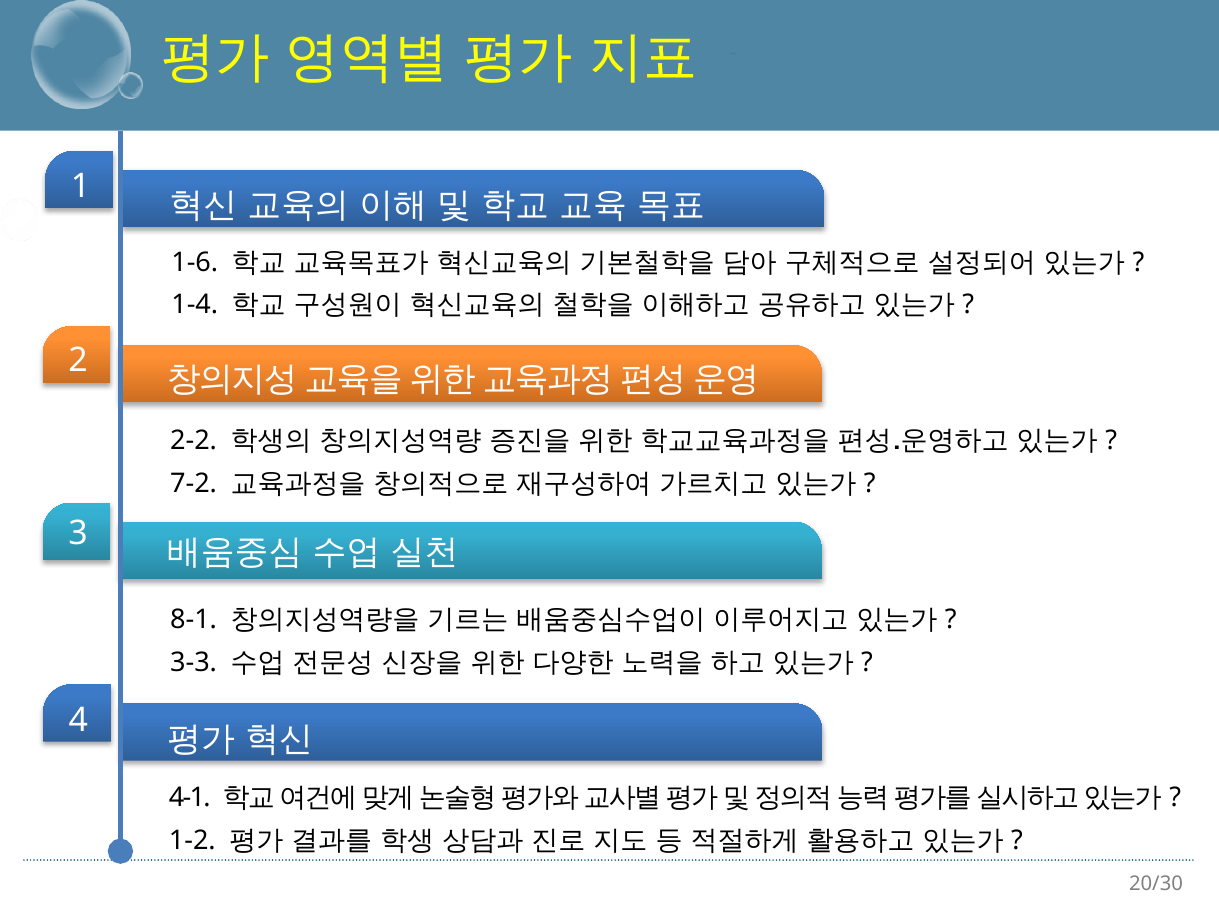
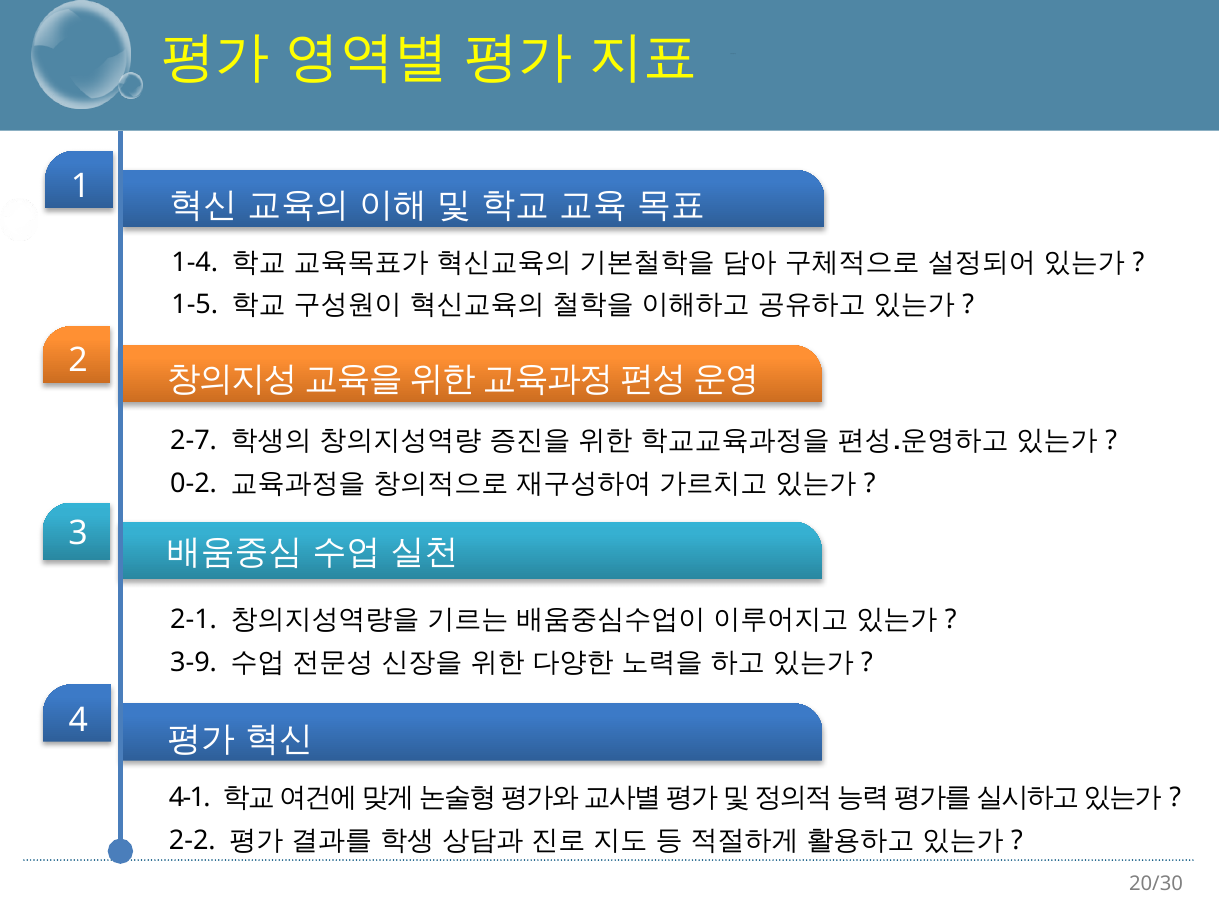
1-6: 1-6 -> 1-4 (195, 262)
1-4: 1-4 -> 1-5 (195, 305)
2-2: 2-2 -> 2-7 (194, 441)
7-2: 7-2 -> 0-2 (194, 484)
8-1: 8-1 -> 2-1 (194, 620)
3-3: 3-3 -> 3-9 (194, 662)
1-2: 1-2 -> 2-2 (192, 841)
